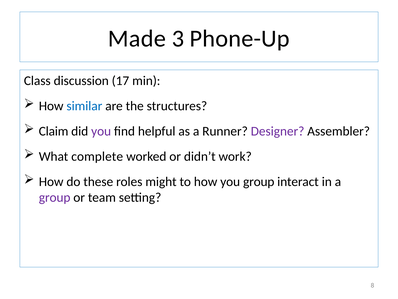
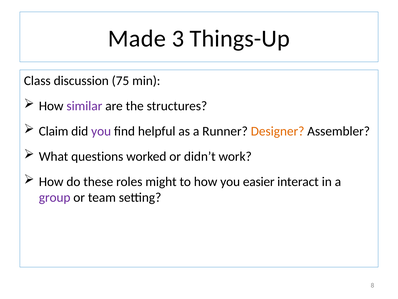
Phone-Up: Phone-Up -> Things-Up (240, 39)
17: 17 -> 75 (120, 81)
similar colour: blue -> purple (84, 106)
Designer colour: purple -> orange (278, 131)
complete: complete -> questions (97, 156)
you group: group -> easier (259, 181)
